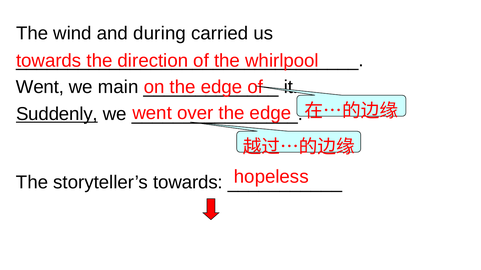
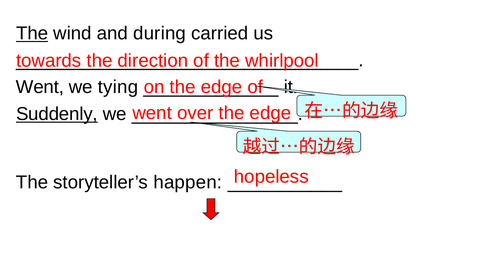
The underline: none -> present (32, 33)
main: main -> tying (118, 87)
storyteller’s towards: towards -> happen (188, 183)
